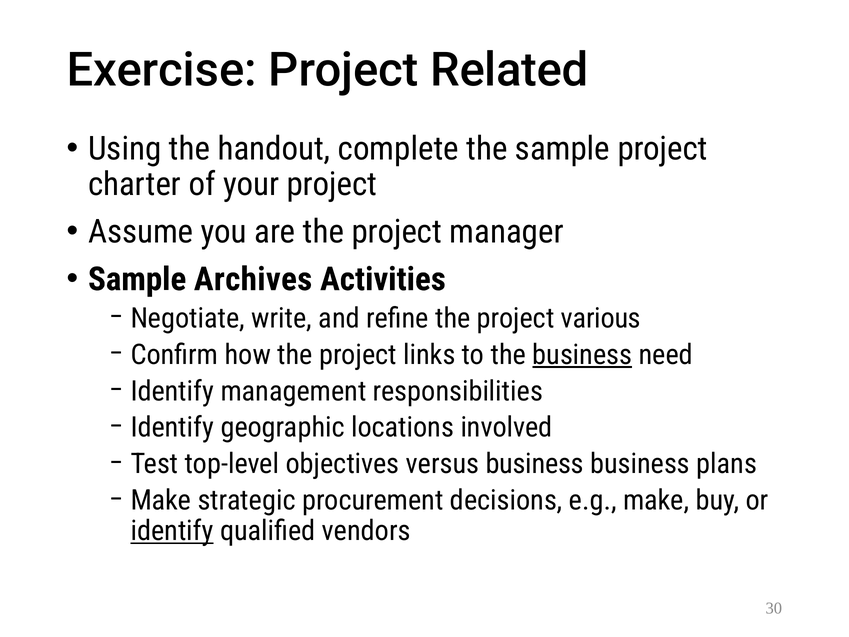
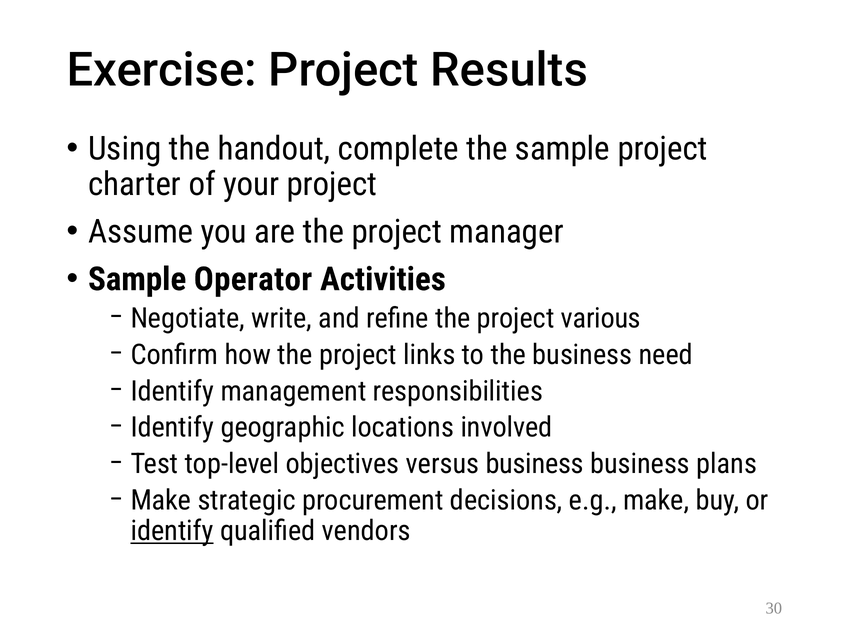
Related: Related -> Results (509, 70)
Archives: Archives -> Operator (253, 279)
business underline: present -> none (582, 355)
